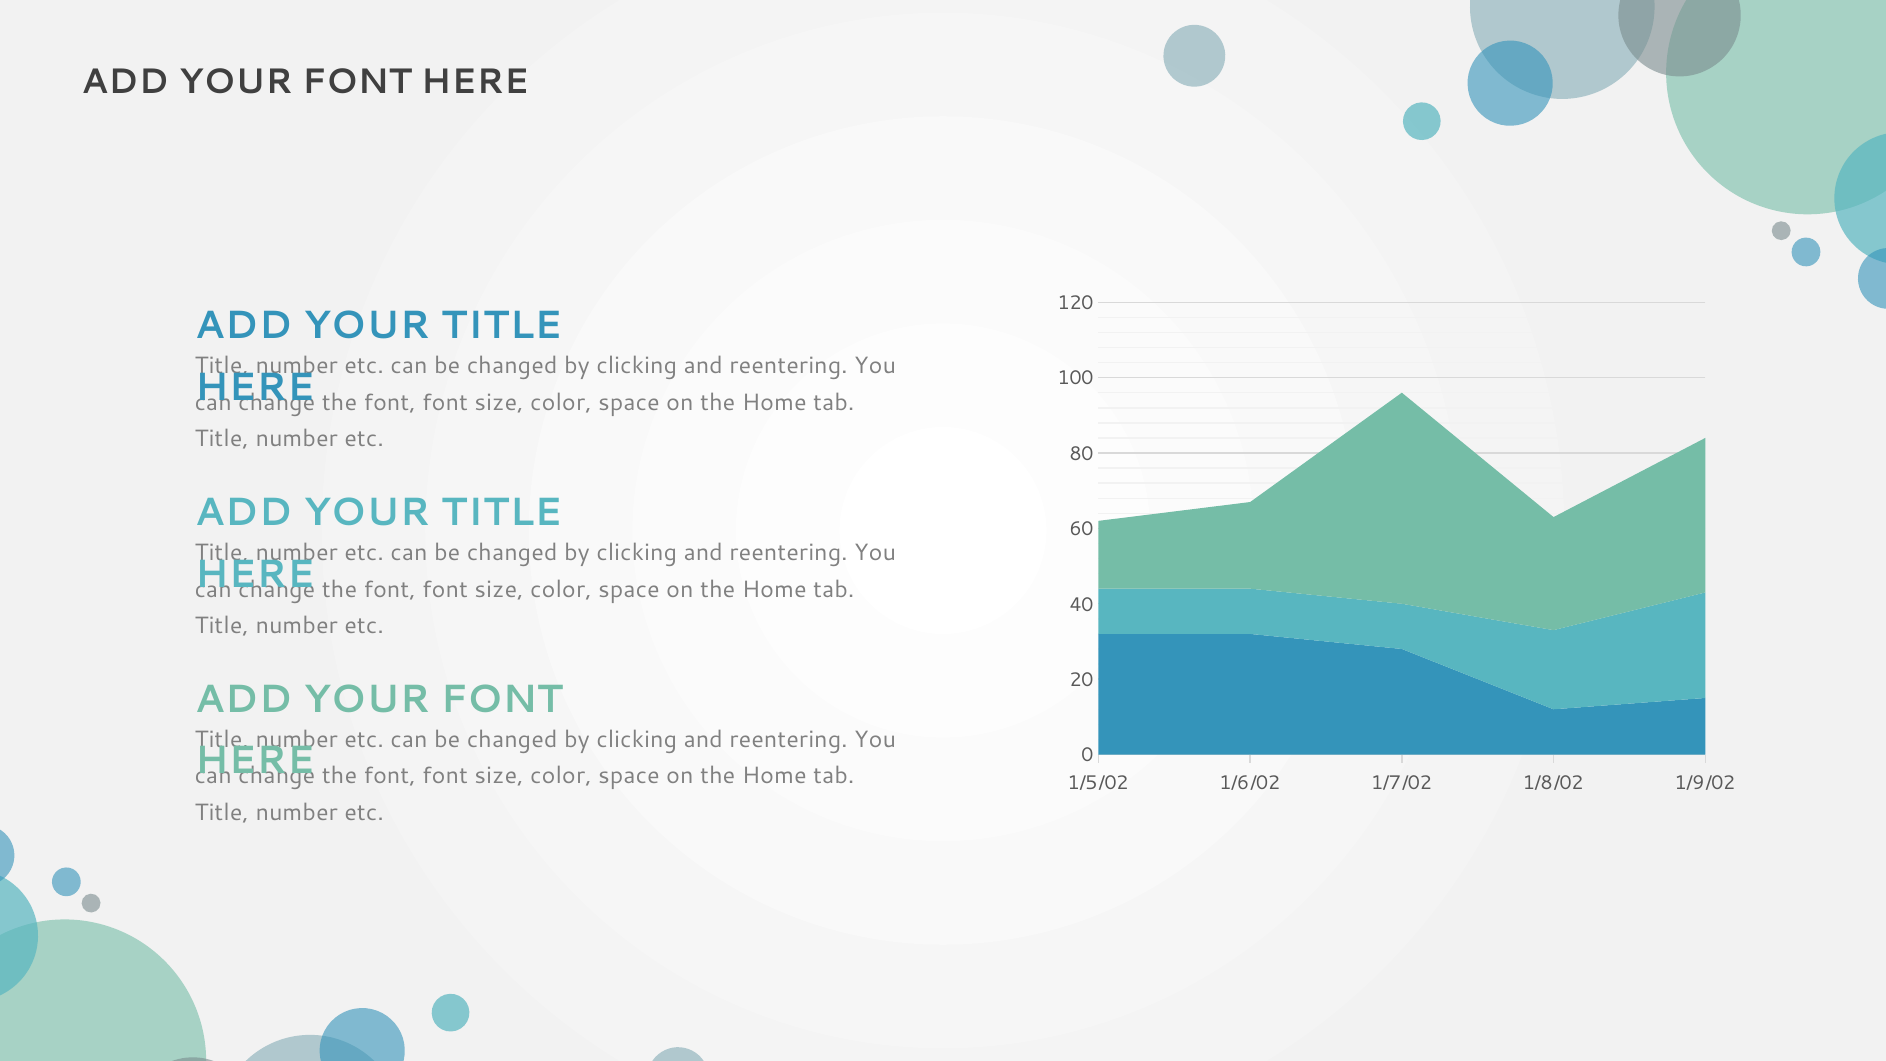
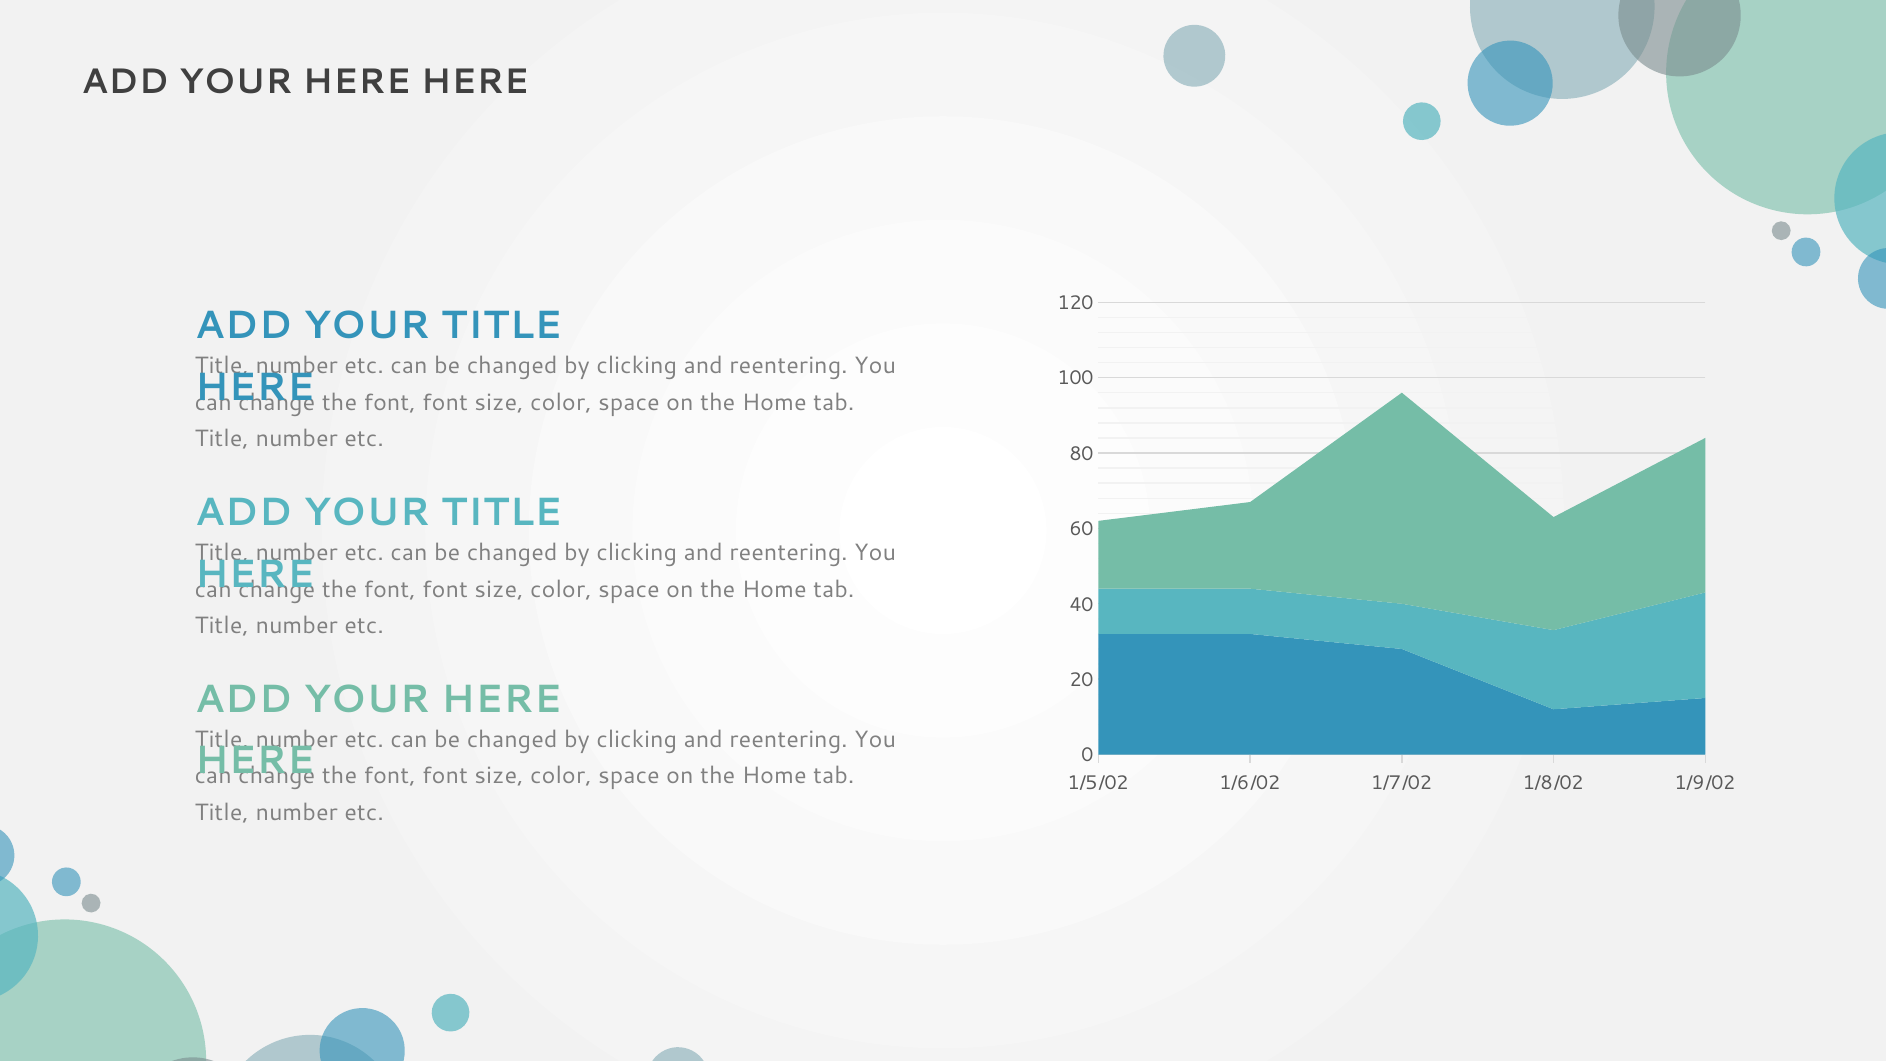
FONT: FONT -> HERE (357, 82)
FONT: FONT -> HERE (501, 699)
